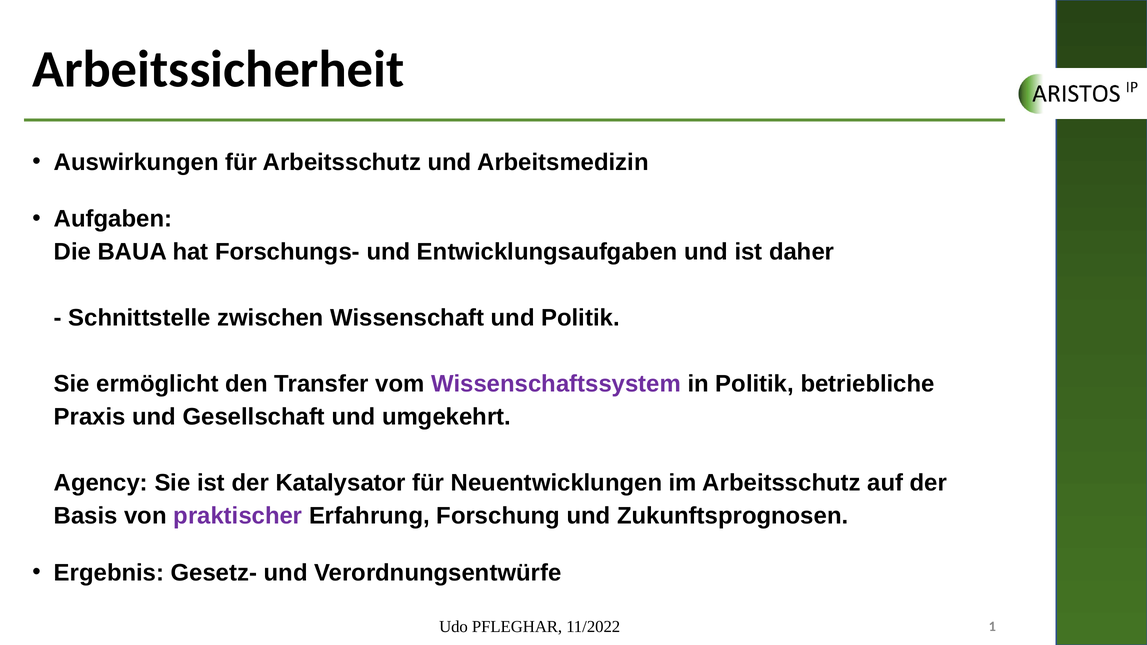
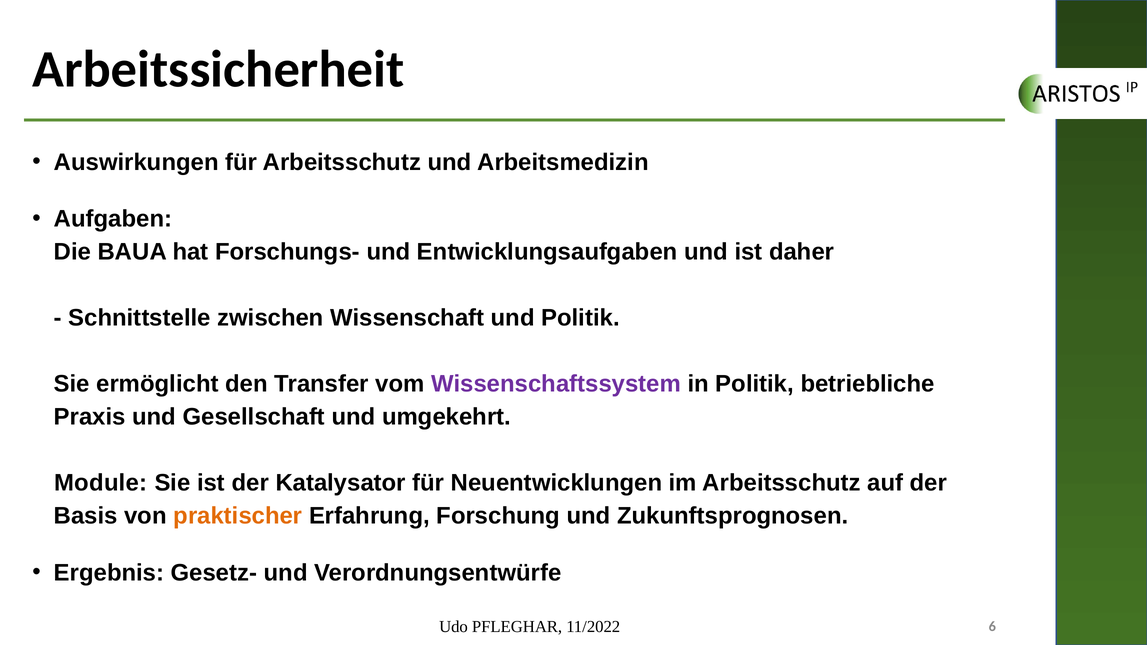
Agency: Agency -> Module (101, 483)
praktischer colour: purple -> orange (238, 516)
1: 1 -> 6 (992, 627)
